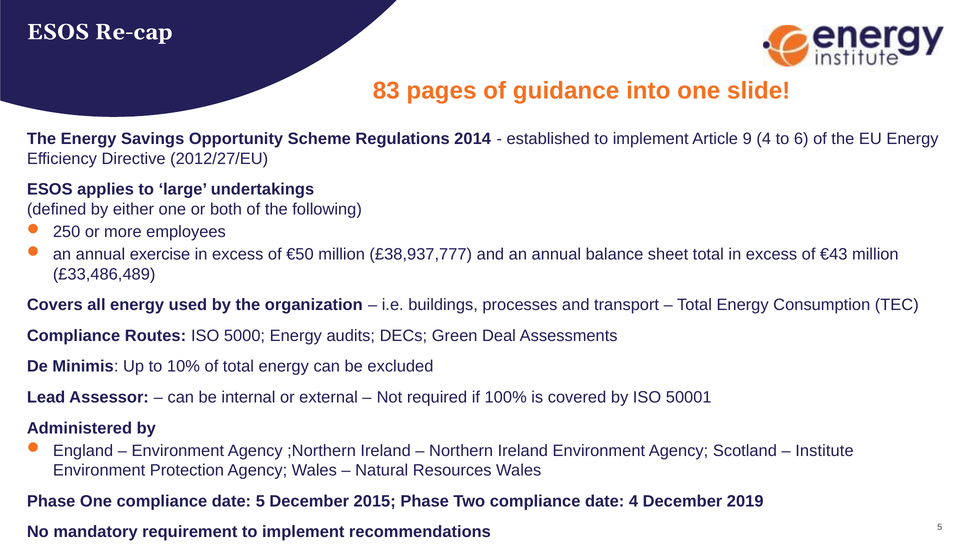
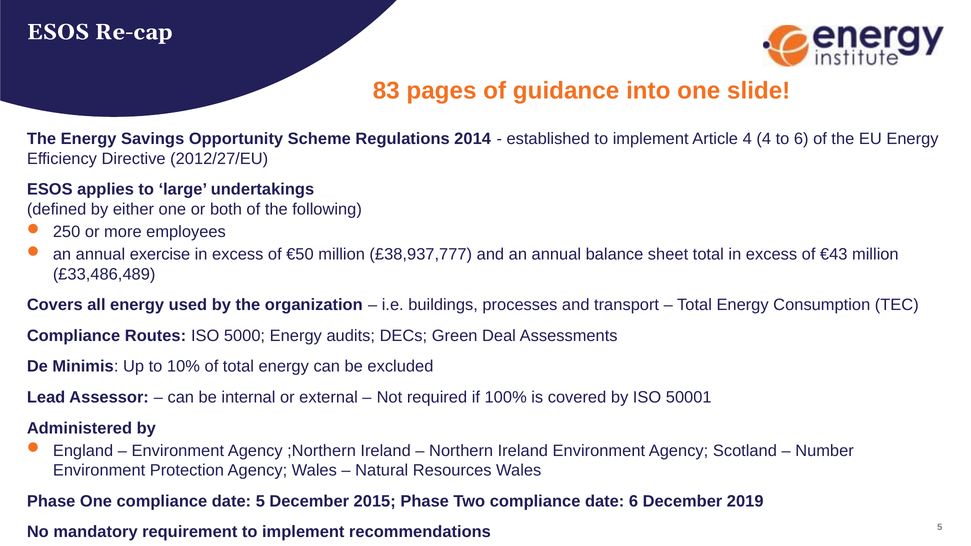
Article 9: 9 -> 4 (747, 139)
Institute: Institute -> Number (825, 451)
date 4: 4 -> 6 (634, 501)
